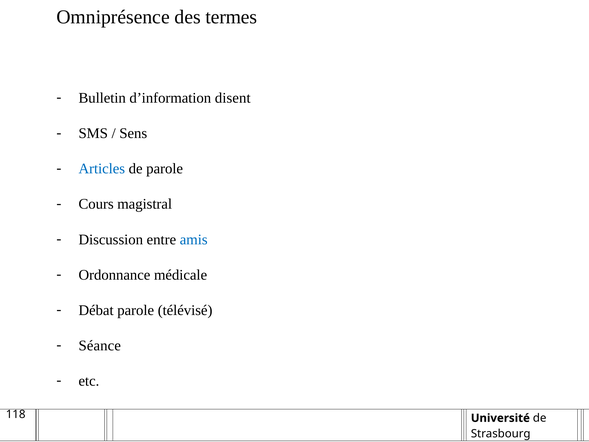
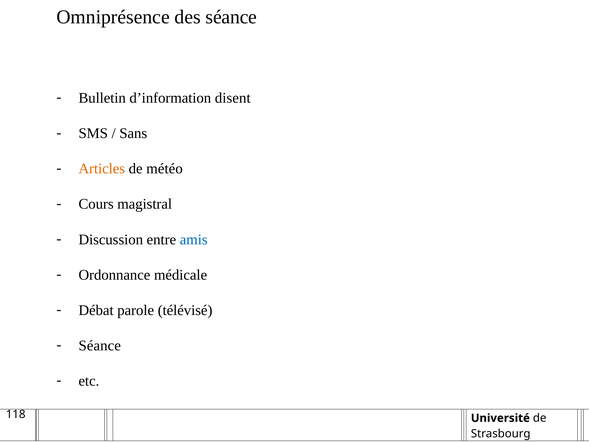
des termes: termes -> séance (231, 17)
Sens: Sens -> Sans (133, 133)
Articles colour: blue -> orange (102, 169)
de parole: parole -> météo (165, 169)
